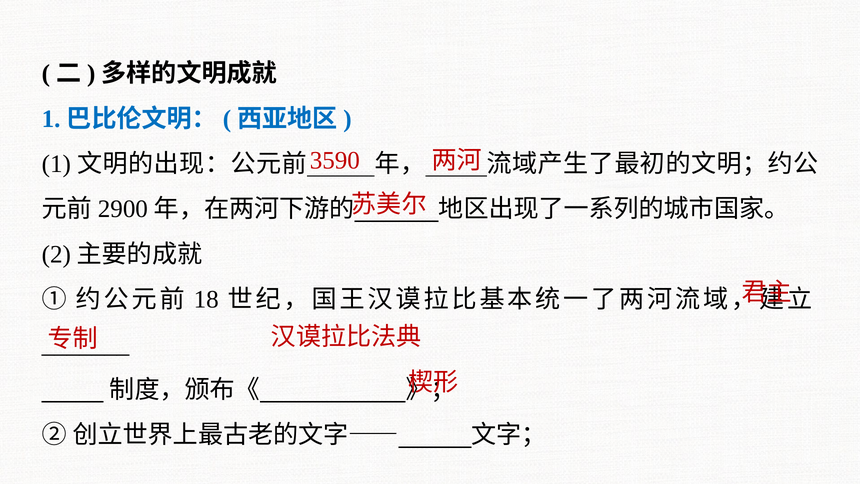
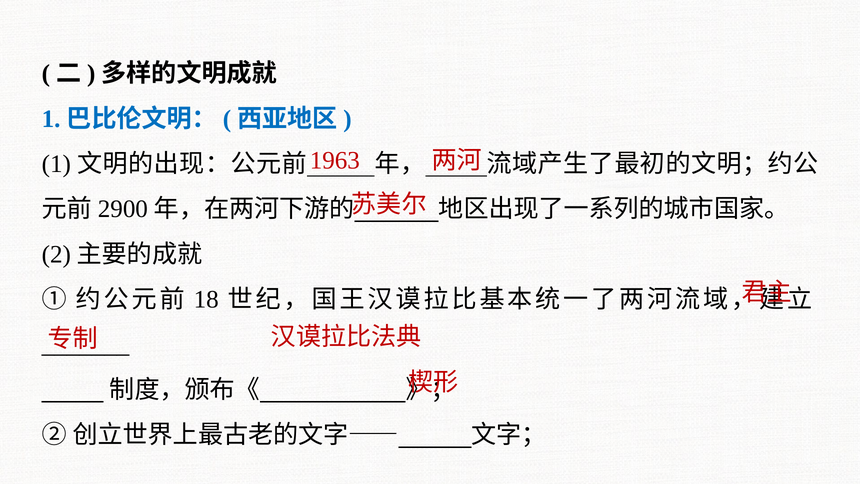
3590: 3590 -> 1963 (335, 160)
